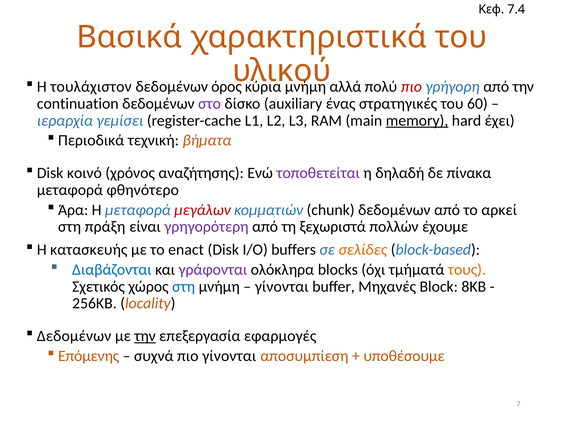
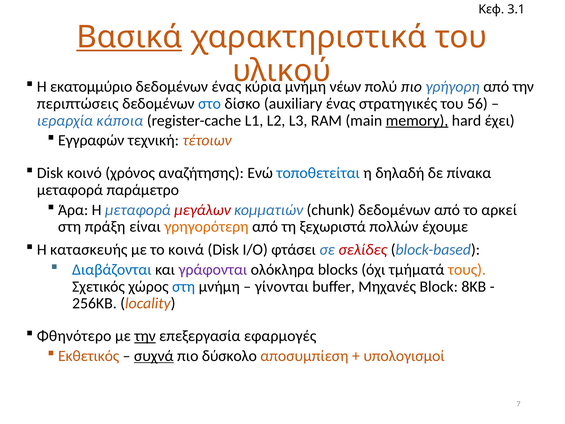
7.4: 7.4 -> 3.1 (516, 9)
Βασικά underline: none -> present (129, 37)
τουλάχιστον: τουλάχιστον -> εκατομμύριο (91, 87)
δεδομένων όρος: όρος -> ένας (226, 87)
αλλά: αλλά -> νέων (345, 87)
πιο colour: red -> black (411, 87)
continuation: continuation -> περιπτώσεις (78, 104)
στο colour: purple -> blue (210, 104)
60: 60 -> 56 (477, 104)
γεμίσει: γεμίσει -> κάποια (120, 120)
Περιοδικά: Περιοδικά -> Εγγραφών (91, 140)
βήματα: βήματα -> τέτοιων (207, 140)
τοποθετείται colour: purple -> blue (318, 173)
φθηνότερο: φθηνότερο -> παράμετρο (143, 190)
γρηγορότερη colour: purple -> orange (206, 227)
enact: enact -> κοινά (186, 250)
buffers: buffers -> φτάσει (294, 250)
σελίδες colour: orange -> red (363, 250)
Δεδομένων: Δεδομένων -> Φθηνότερο (74, 336)
Επόμενης: Επόμενης -> Εκθετικός (89, 356)
συχνά underline: none -> present (154, 356)
πιο γίνονται: γίνονται -> δύσκολο (229, 356)
υποθέσουμε: υποθέσουμε -> υπολογισμοί (404, 356)
